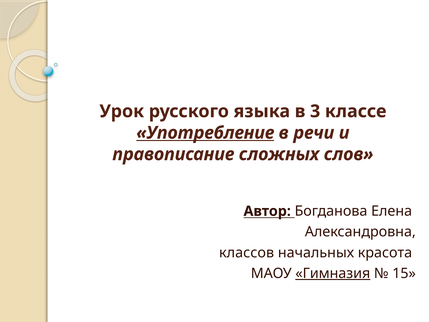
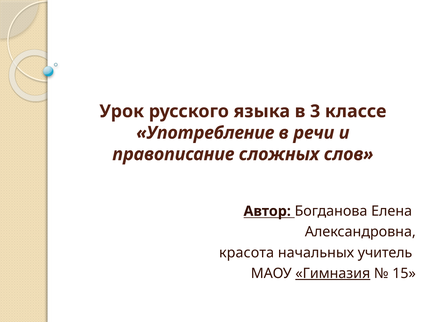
Употребление underline: present -> none (205, 133)
классов: классов -> красота (247, 252)
красота: красота -> учитель (385, 252)
